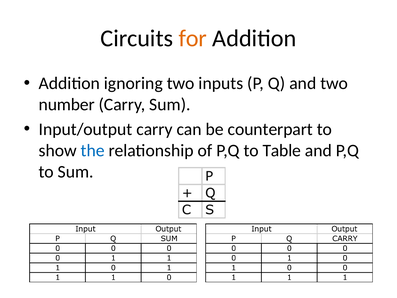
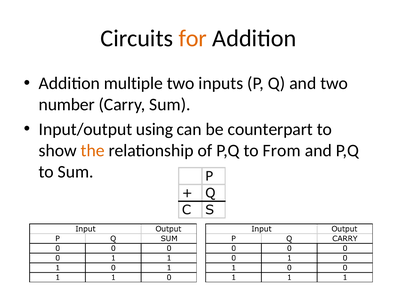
ignoring: ignoring -> multiple (133, 83)
Input/output carry: carry -> using (155, 129)
the colour: blue -> orange (93, 150)
Table: Table -> From (282, 150)
